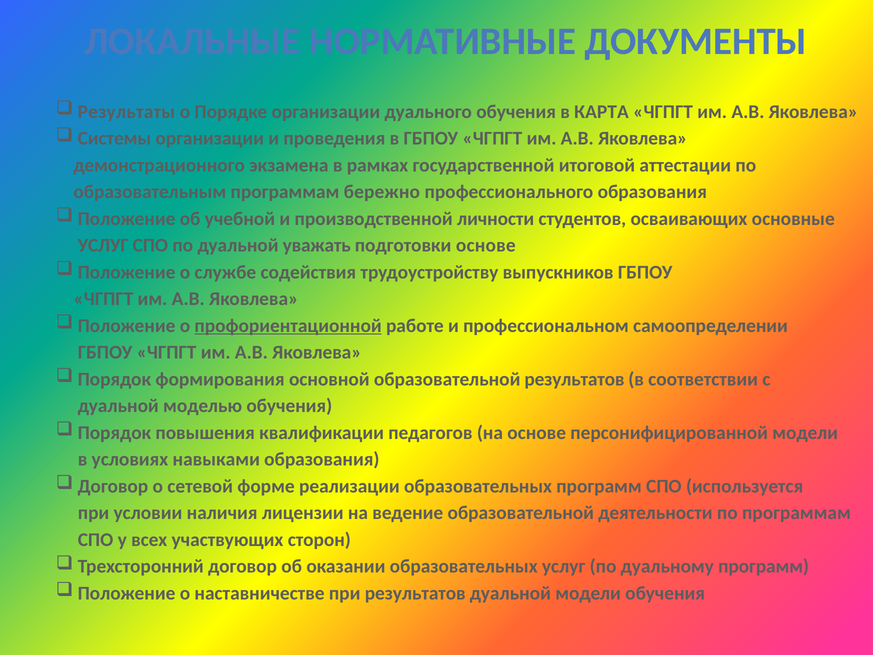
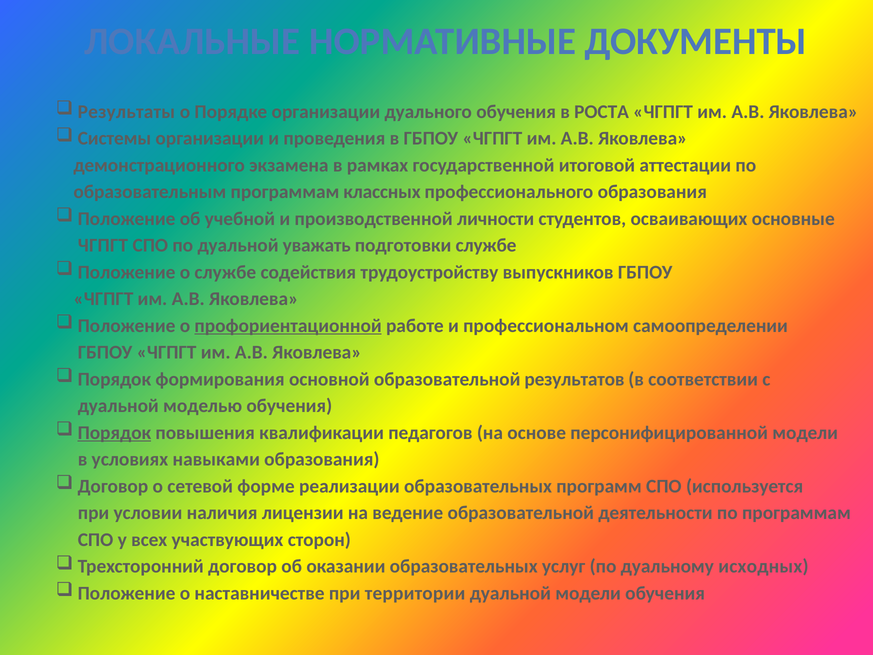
КАРТА: КАРТА -> РОСТА (602, 112)
бережно: бережно -> классных (382, 192)
УСЛУГ: УСЛУГ -> ЧГПГТ (103, 245)
подготовки основе: основе -> службе (486, 245)
Порядок underline: none -> present (114, 433)
дуальному программ: программ -> исходных (763, 566)
при результатов: результатов -> территории (415, 593)
